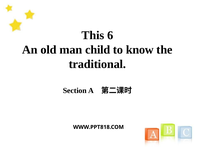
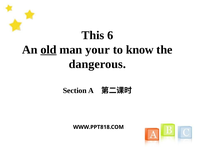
old underline: none -> present (48, 50)
child: child -> your (98, 50)
traditional: traditional -> dangerous (97, 64)
